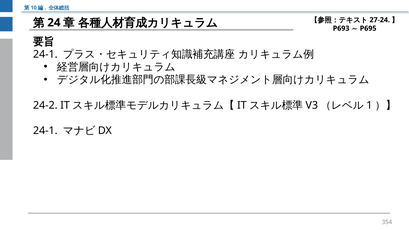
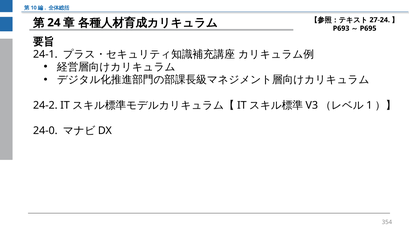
24-1: 24-1 -> 24-0 (45, 131)
